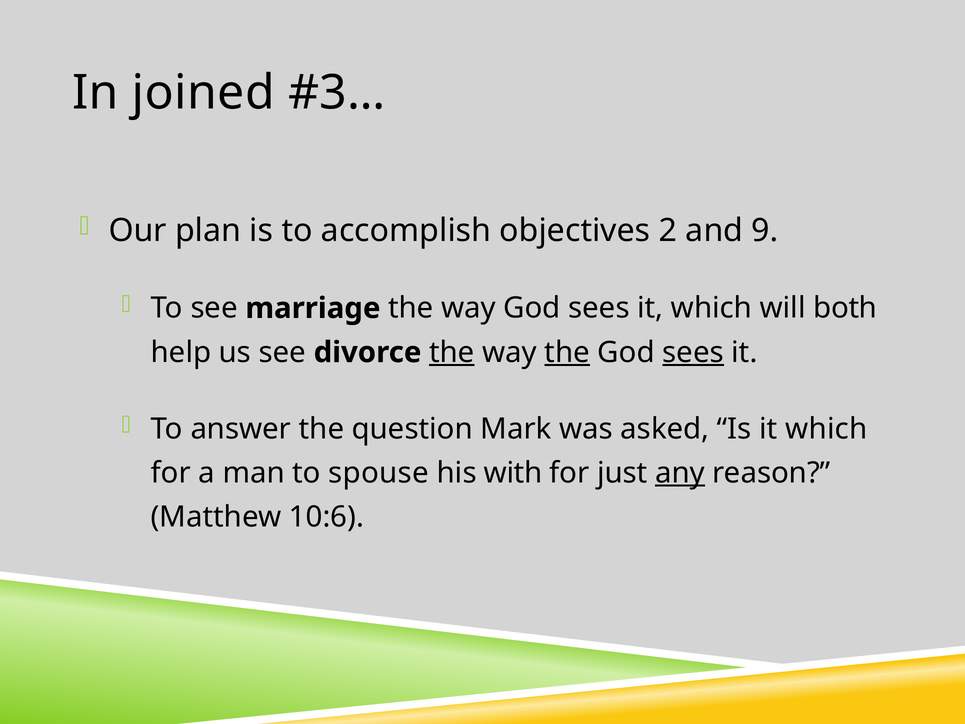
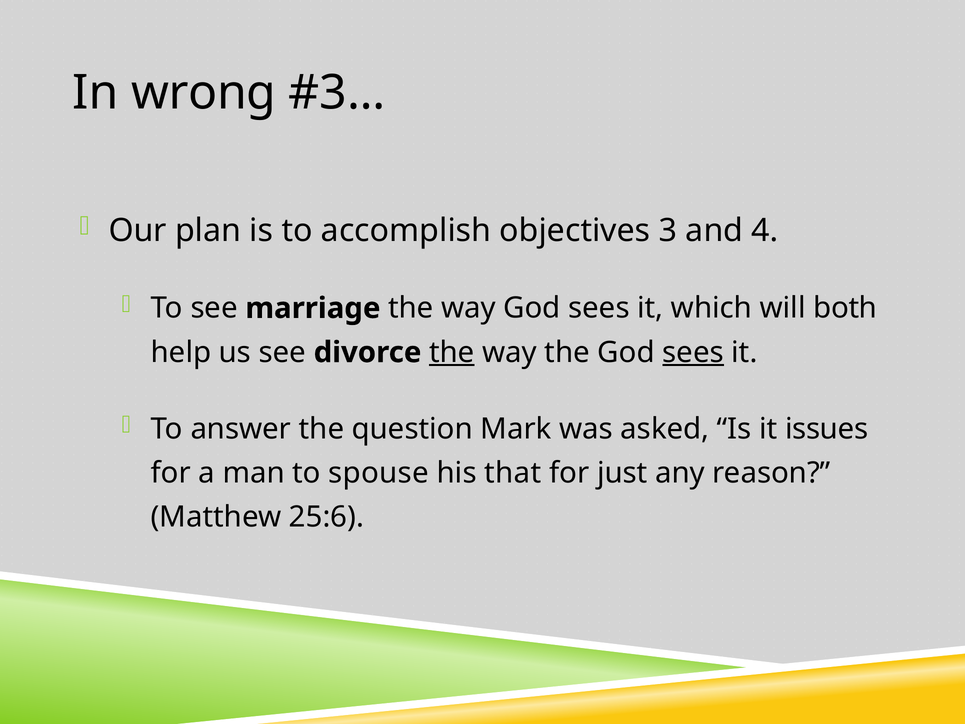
joined: joined -> wrong (204, 93)
2: 2 -> 3 (668, 230)
9: 9 -> 4 (765, 230)
the underline: present -> none (567, 352)
Is it which: which -> issues (827, 429)
with: with -> that (513, 473)
any underline: present -> none (680, 473)
10:6: 10:6 -> 25:6 (326, 517)
